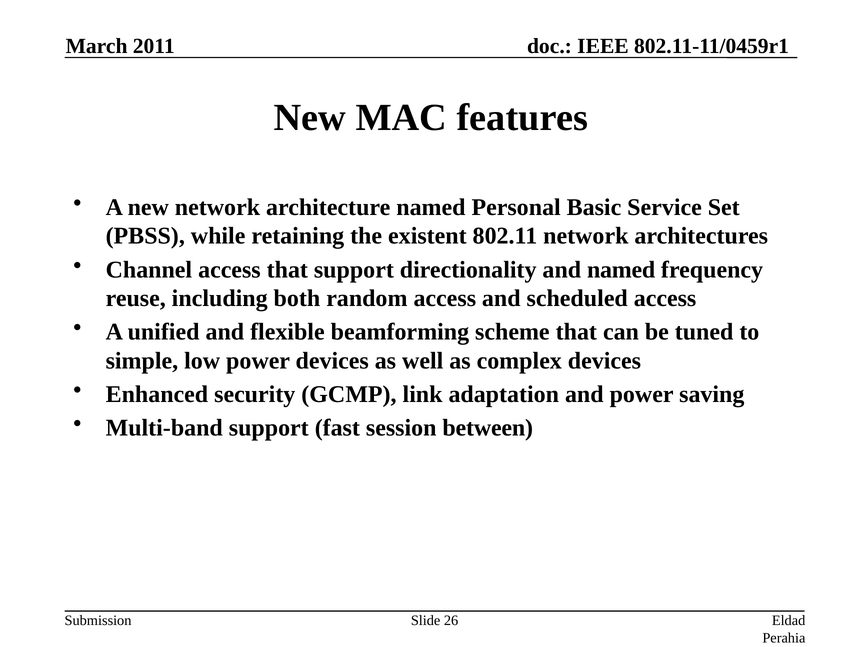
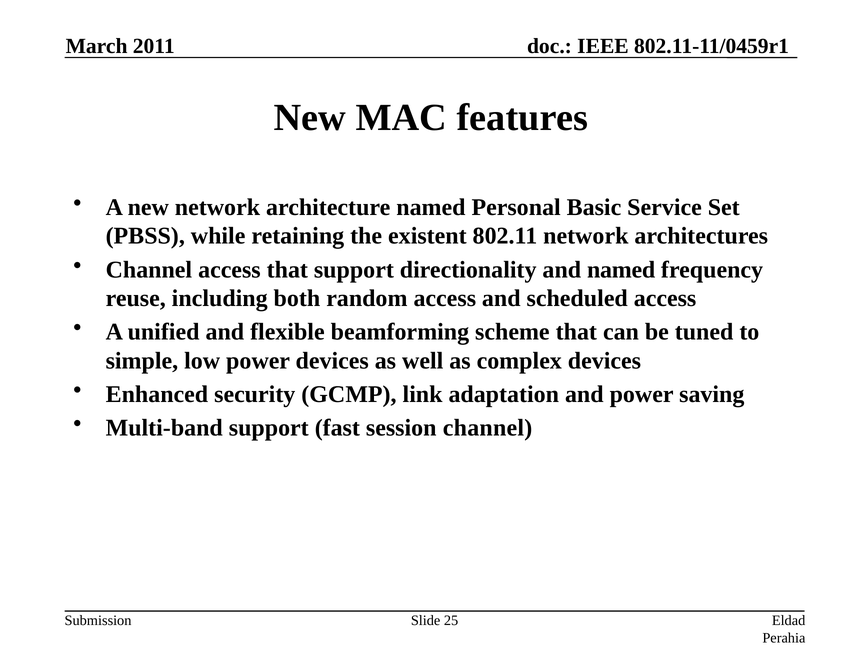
session between: between -> channel (488, 428)
26: 26 -> 25 (451, 620)
